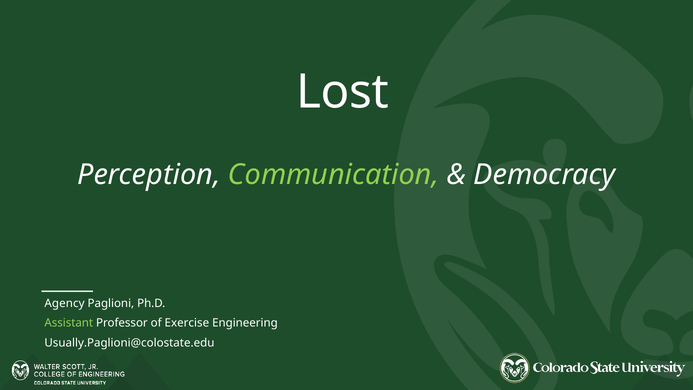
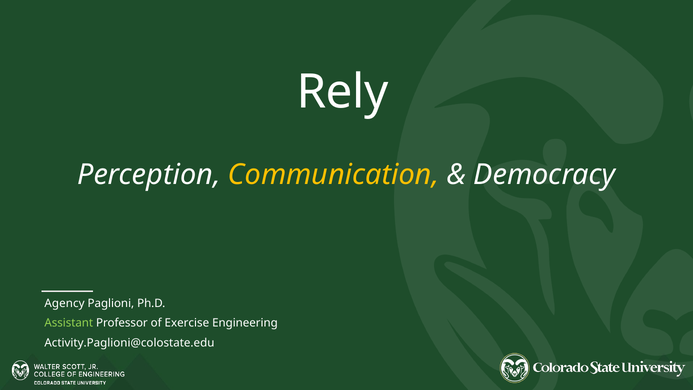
Lost: Lost -> Rely (343, 92)
Communication colour: light green -> yellow (333, 175)
Usually.Paglioni@colostate.edu: Usually.Paglioni@colostate.edu -> Activity.Paglioni@colostate.edu (129, 343)
